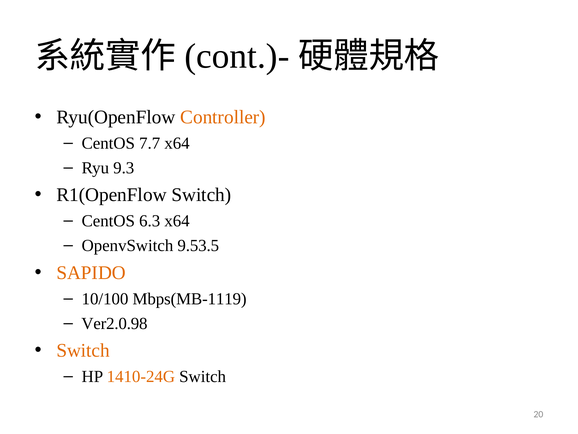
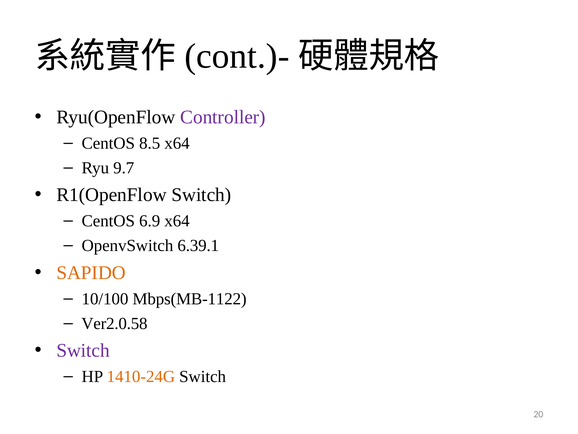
Controller colour: orange -> purple (223, 117)
7.7: 7.7 -> 8.5 (150, 143)
9.3: 9.3 -> 9.7 (124, 168)
6.3: 6.3 -> 6.9 (150, 221)
9.53.5: 9.53.5 -> 6.39.1 (198, 245)
Mbps(MB-1119: Mbps(MB-1119 -> Mbps(MB-1122 (190, 298)
Ver2.0.98: Ver2.0.98 -> Ver2.0.58 (114, 323)
Switch colour: orange -> purple (83, 350)
